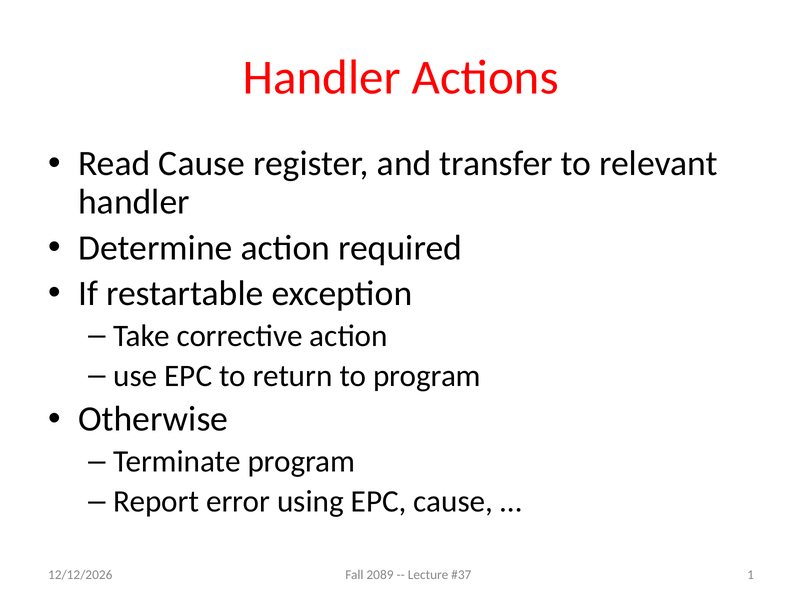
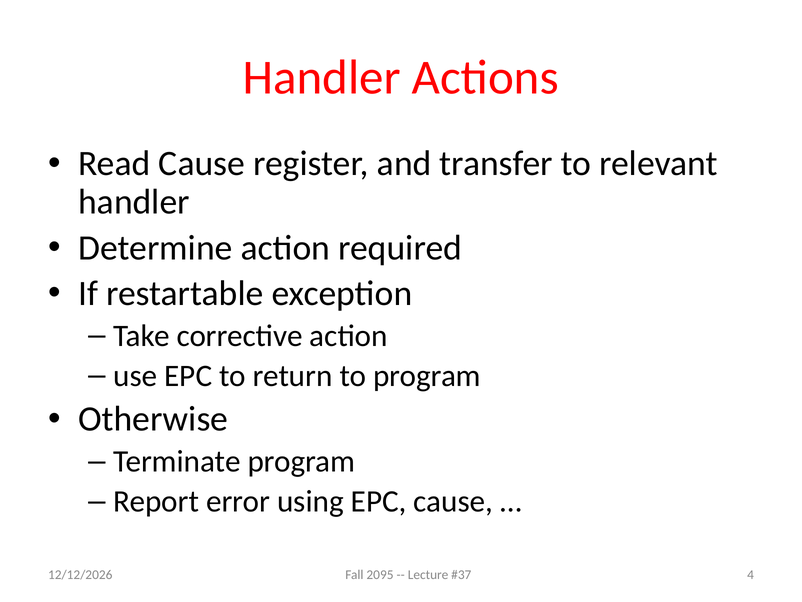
1: 1 -> 4 (751, 574)
2089: 2089 -> 2095 (380, 574)
